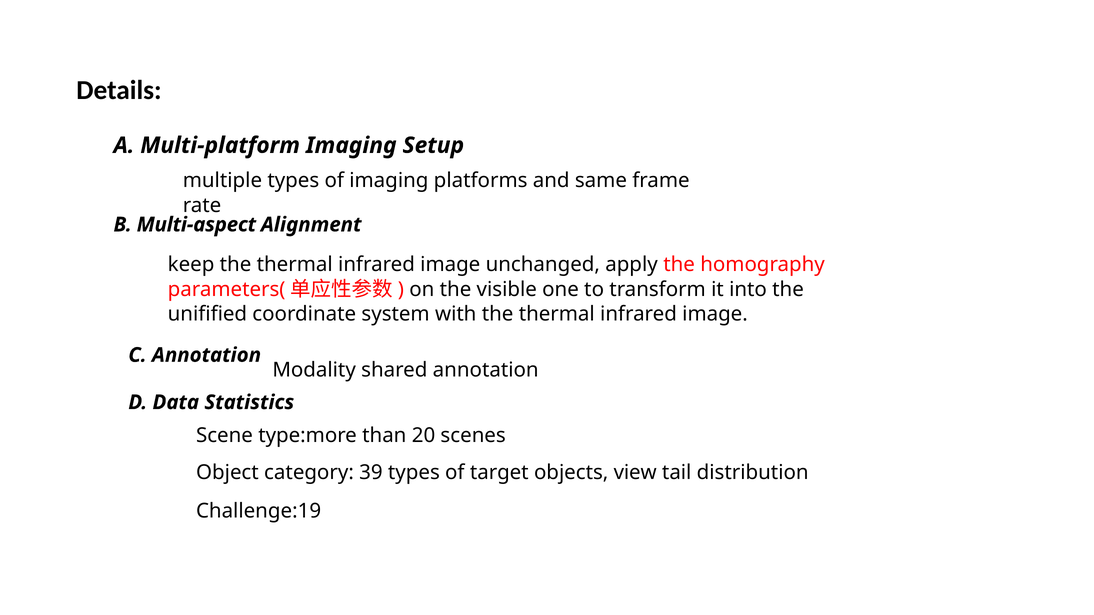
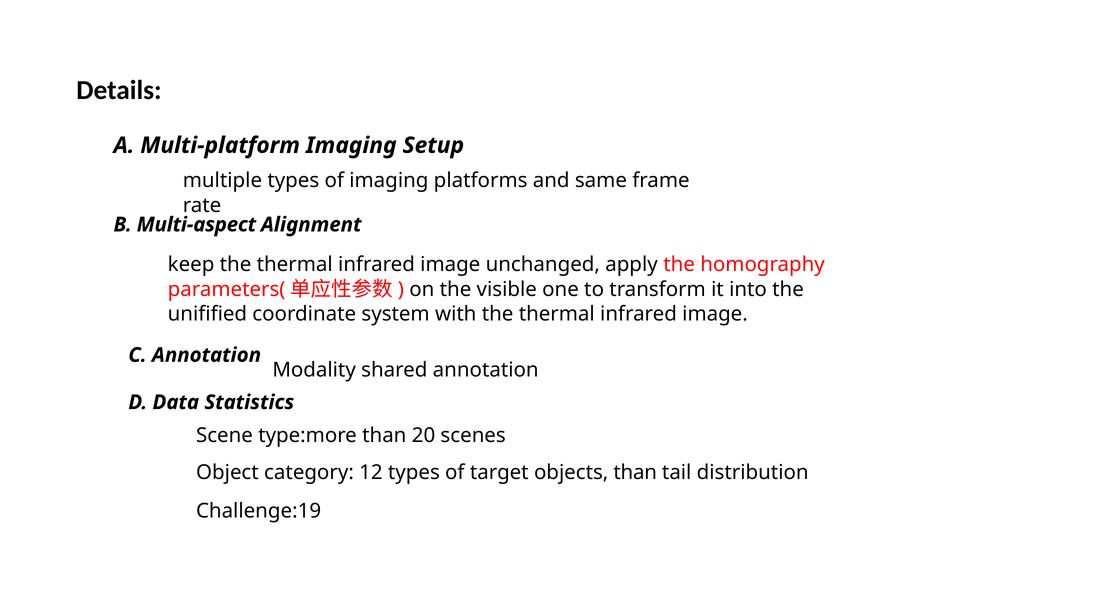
39: 39 -> 12 (371, 473)
objects view: view -> than (635, 473)
